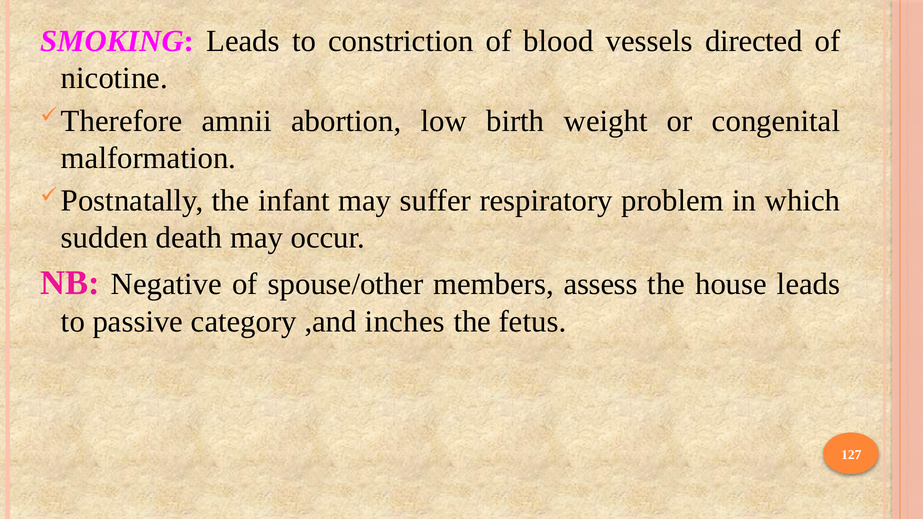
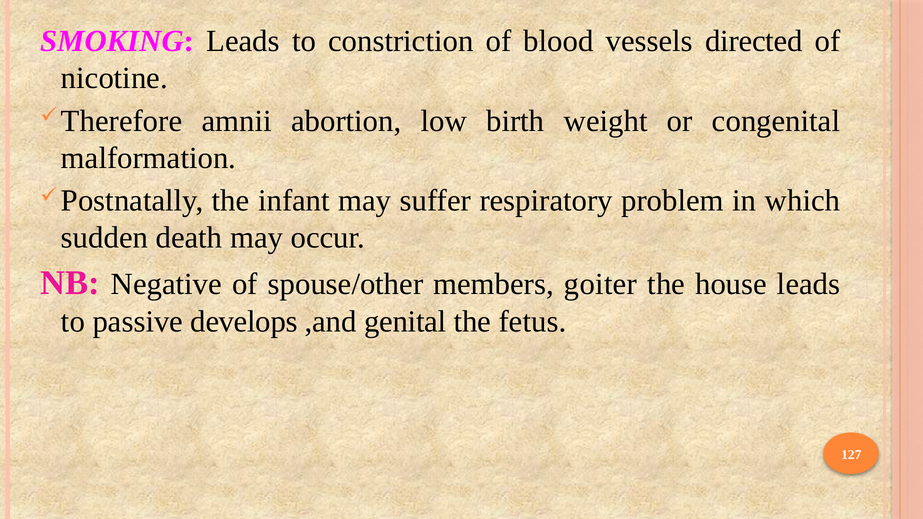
assess: assess -> goiter (600, 284)
category: category -> develops (244, 322)
inches: inches -> genital (405, 322)
